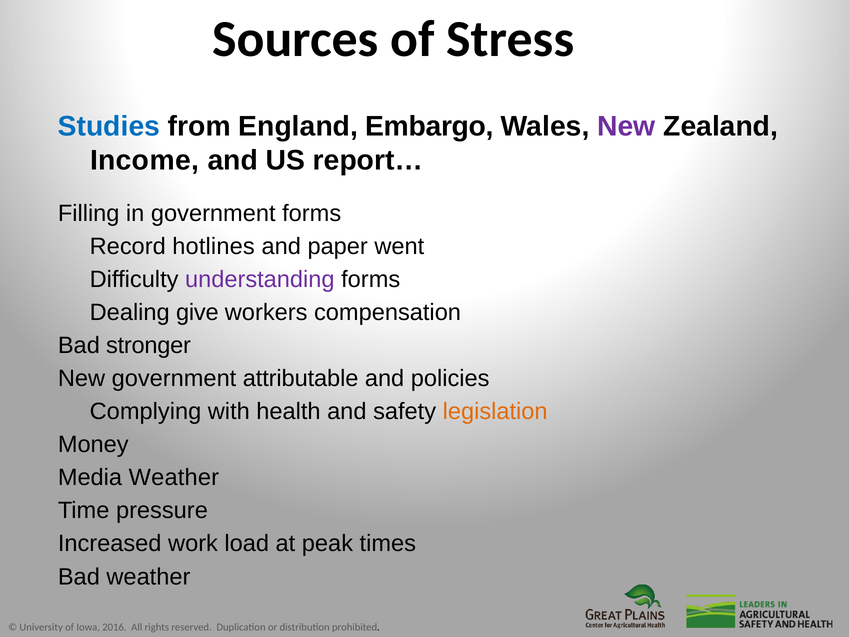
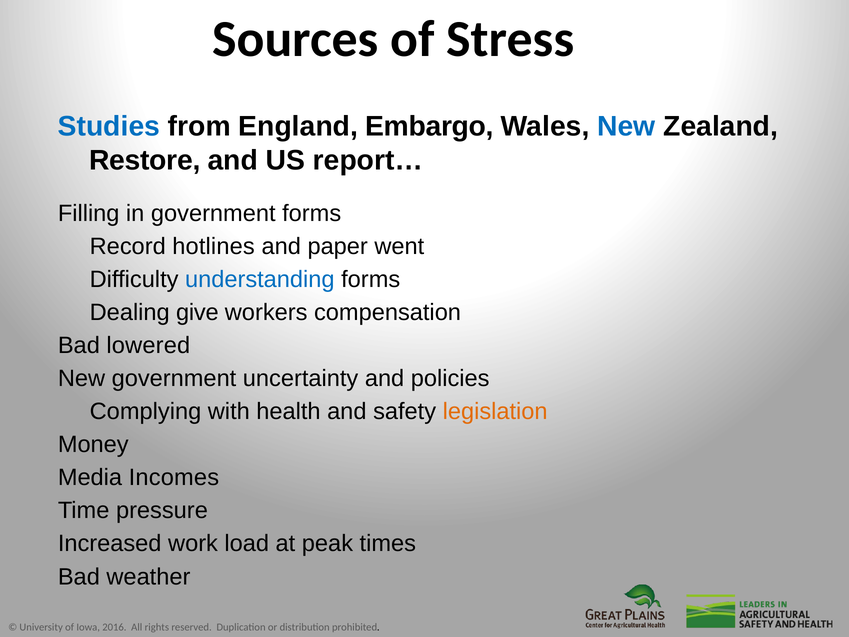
New colour: purple -> blue (626, 126)
Income: Income -> Restore (145, 160)
understanding colour: purple -> blue (260, 279)
stronger: stronger -> lowered (148, 345)
attributable: attributable -> uncertainty (301, 378)
Media Weather: Weather -> Incomes (174, 477)
